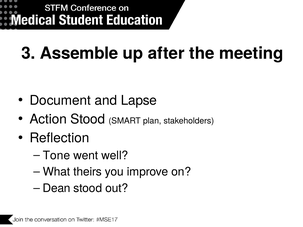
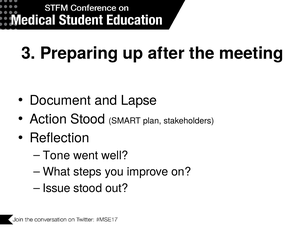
Assemble: Assemble -> Preparing (79, 53)
theirs: theirs -> steps (88, 172)
Dean: Dean -> Issue (57, 189)
